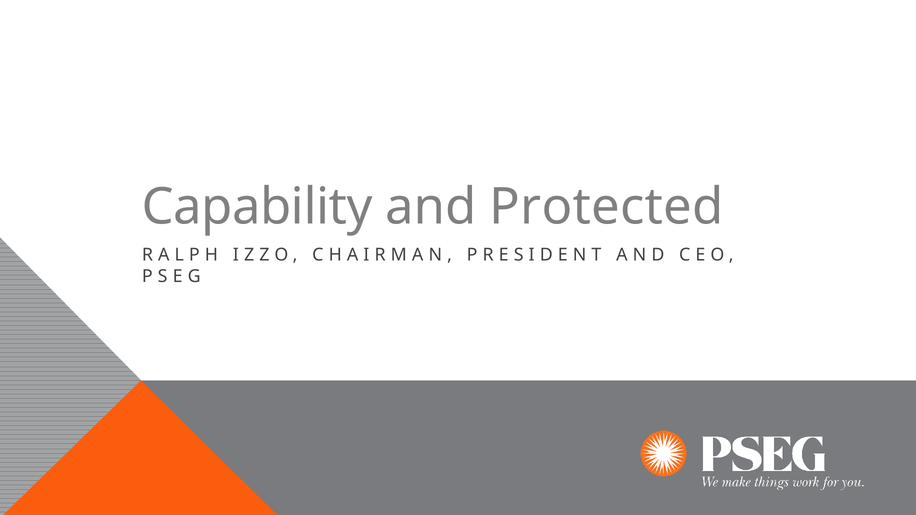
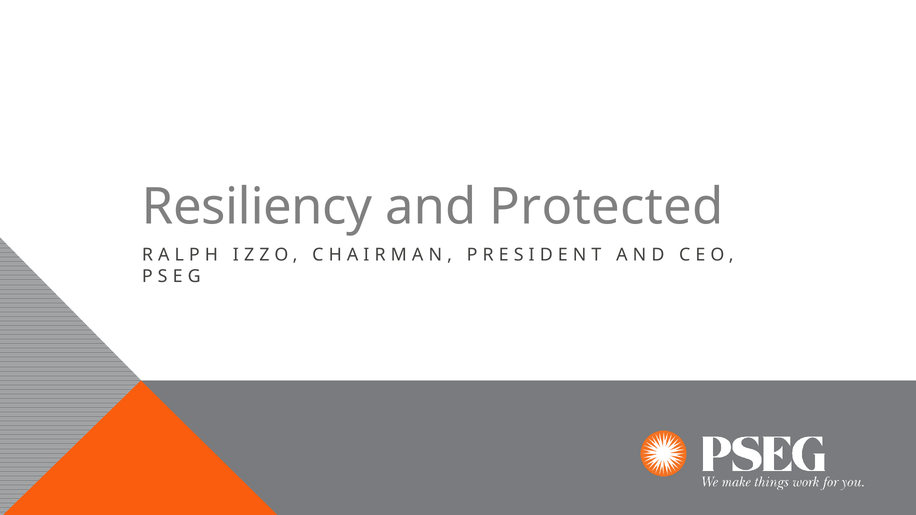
Capability: Capability -> Resiliency (257, 207)
